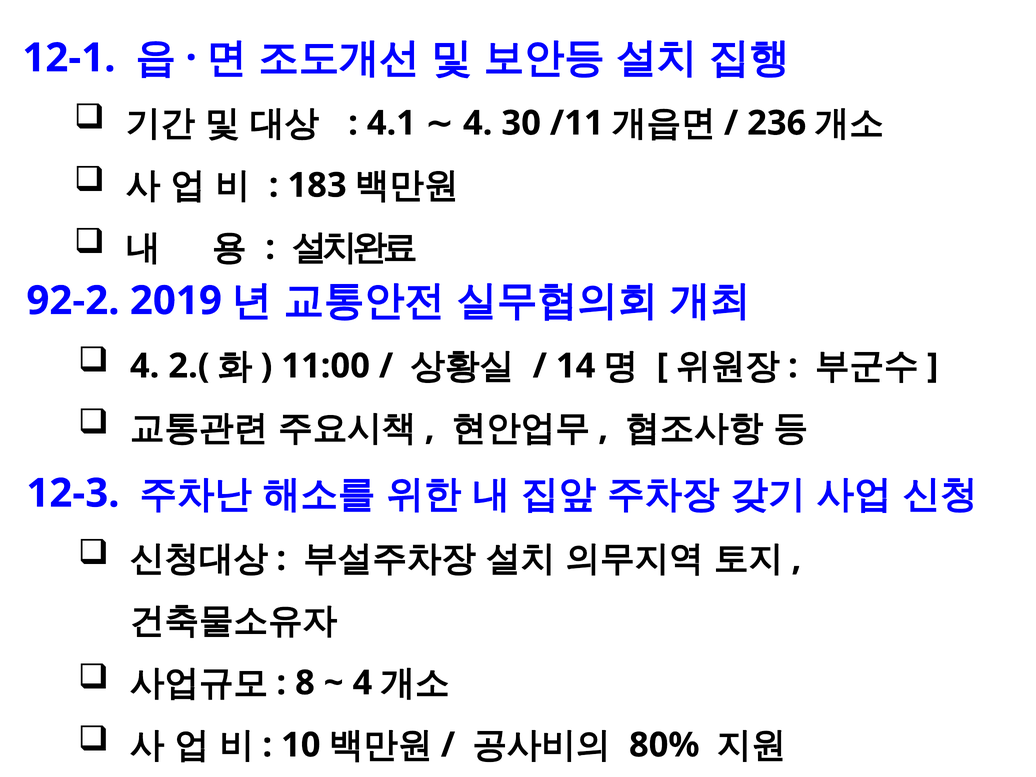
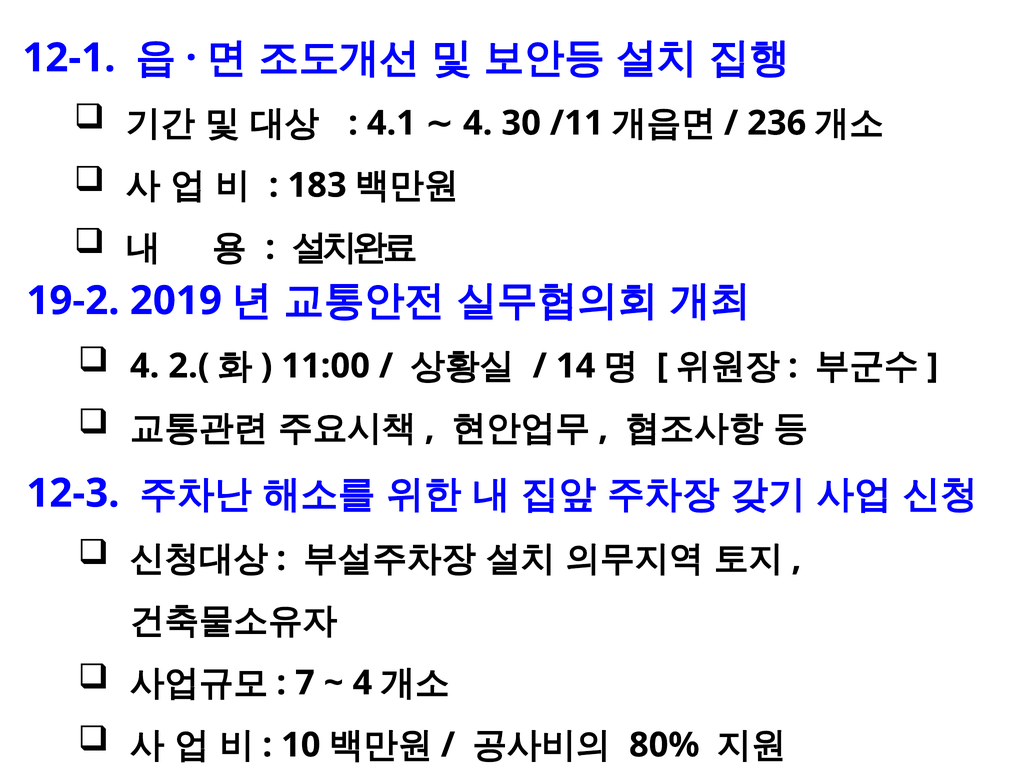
92-2: 92-2 -> 19-2 (73, 301)
8: 8 -> 7 (305, 683)
